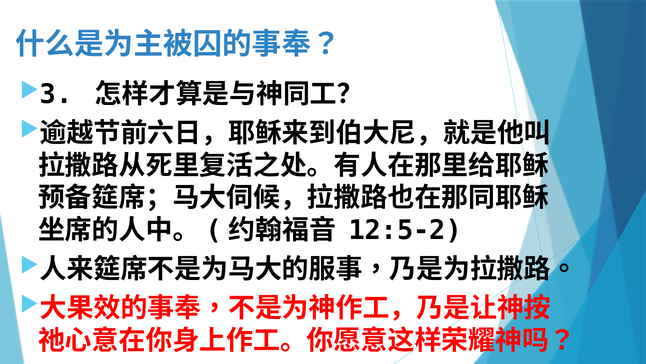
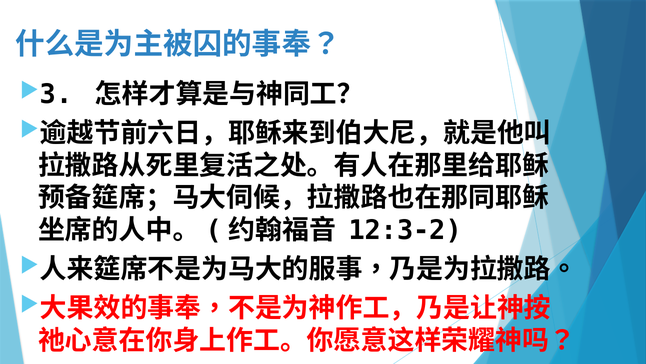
12:5-2: 12:5-2 -> 12:3-2 (405, 230)
